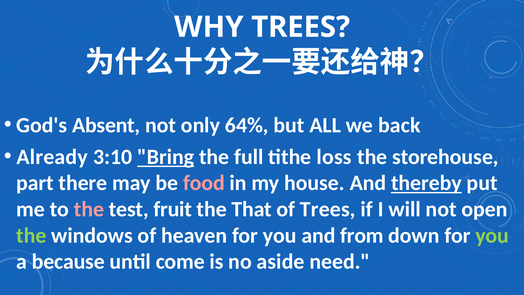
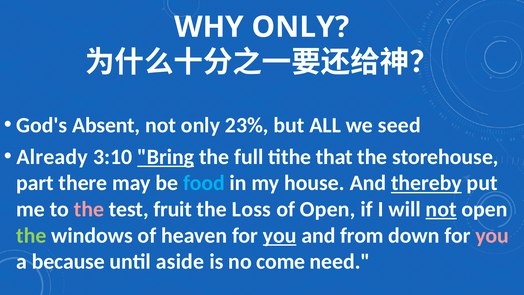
WHY TREES: TREES -> ONLY (300, 27)
64%: 64% -> 23% (247, 125)
back: back -> seed (399, 125)
loss: loss -> that (334, 157)
food colour: pink -> light blue (204, 183)
That: That -> Loss (251, 209)
of Trees: Trees -> Open (328, 209)
not underline: none -> present (441, 209)
you underline: none -> present (280, 235)
you colour: light green -> pink (492, 235)
come: come -> aside (180, 262)
aside: aside -> come (281, 262)
